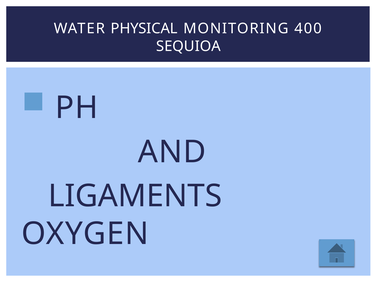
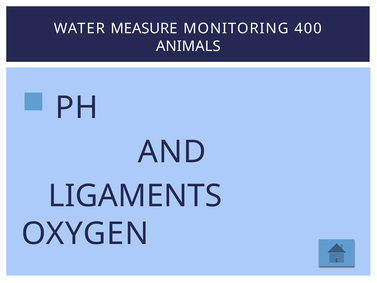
PHYSICAL: PHYSICAL -> MEASURE (144, 29)
SEQUIOA: SEQUIOA -> ANIMALS (188, 46)
